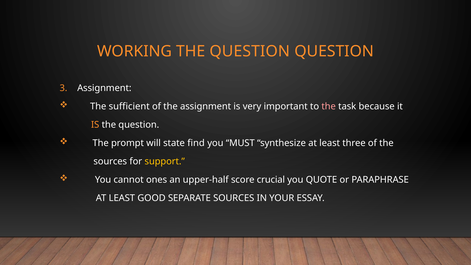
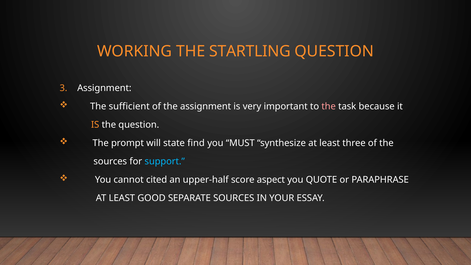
WORKING THE QUESTION: QUESTION -> STARTLING (250, 51)
support colour: yellow -> light blue (165, 161)
ones: ones -> cited (157, 180)
crucial: crucial -> aspect (271, 180)
